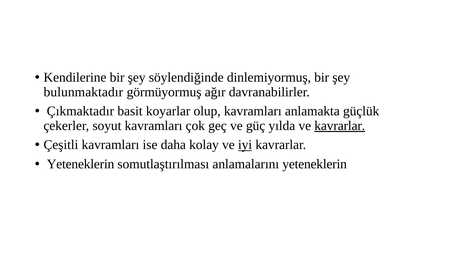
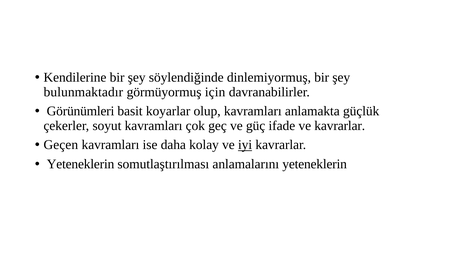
ağır: ağır -> için (215, 92)
Çıkmaktadır: Çıkmaktadır -> Görünümleri (81, 111)
yılda: yılda -> ifade (282, 125)
kavrarlar underline: present -> none (340, 125)
Çeşitli: Çeşitli -> Geçen (61, 145)
